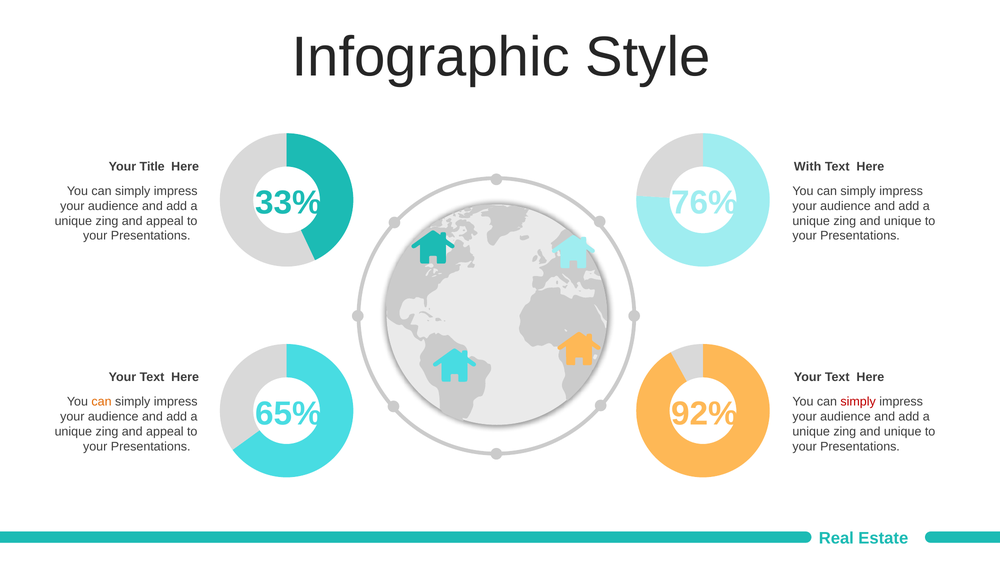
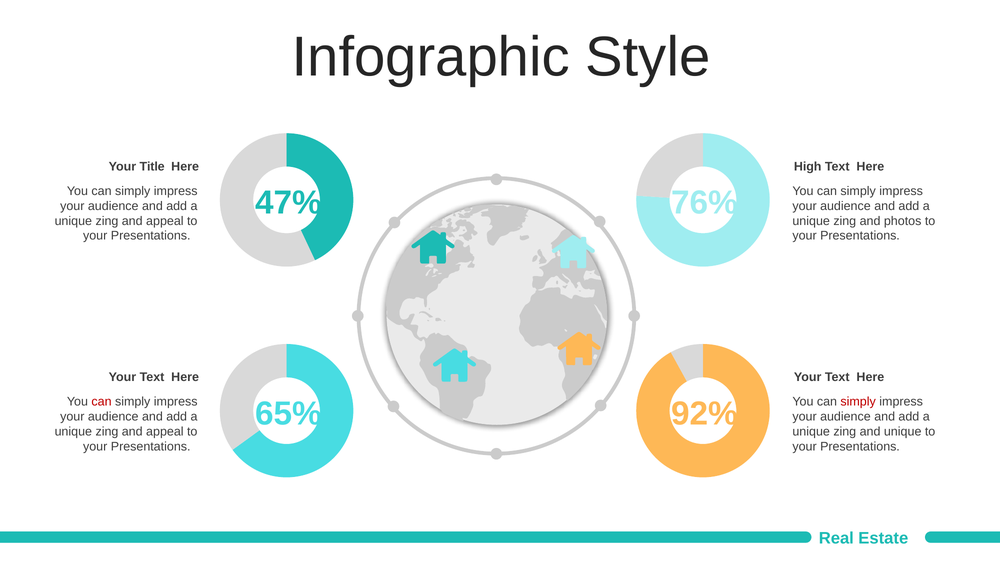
With: With -> High (808, 167)
33%: 33% -> 47% (288, 203)
unique: unique -> photos (903, 221)
can colour: orange -> red (102, 402)
